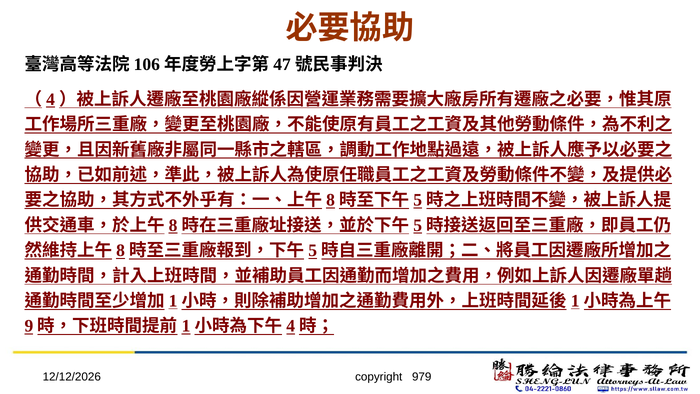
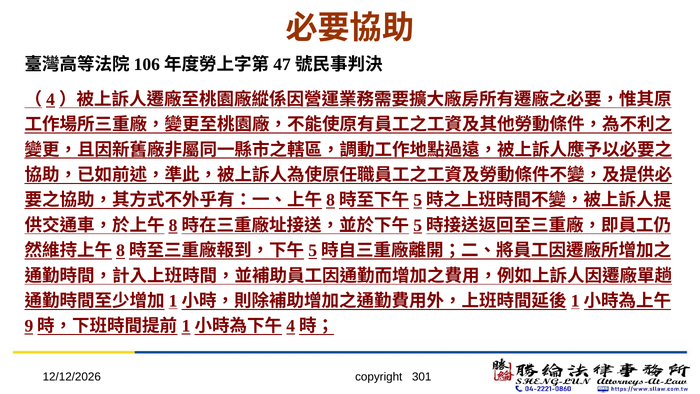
979: 979 -> 301 (422, 377)
